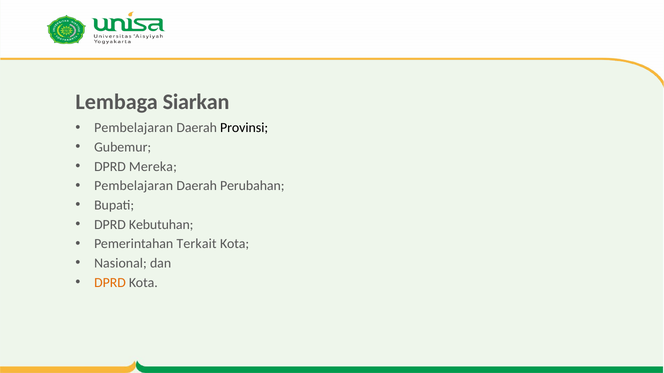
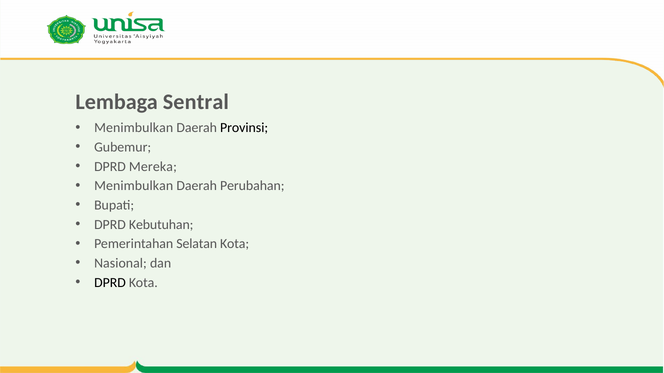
Siarkan: Siarkan -> Sentral (196, 102)
Pembelajaran: Pembelajaran -> Menimbulkan (134, 128)
Pembelajaran: Pembelajaran -> Menimbulkan (134, 186)
Terkait: Terkait -> Selatan (197, 244)
DPRD colour: orange -> black (110, 283)
